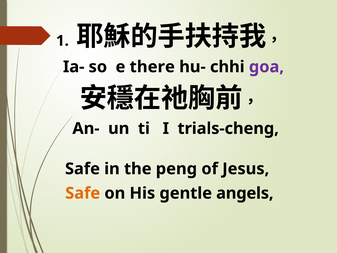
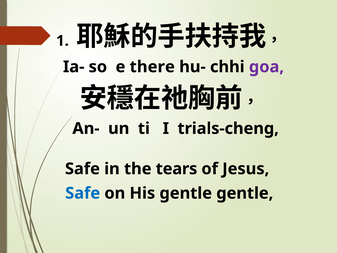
peng: peng -> tears (177, 169)
Safe colour: orange -> blue (83, 193)
gentle angels: angels -> gentle (245, 193)
